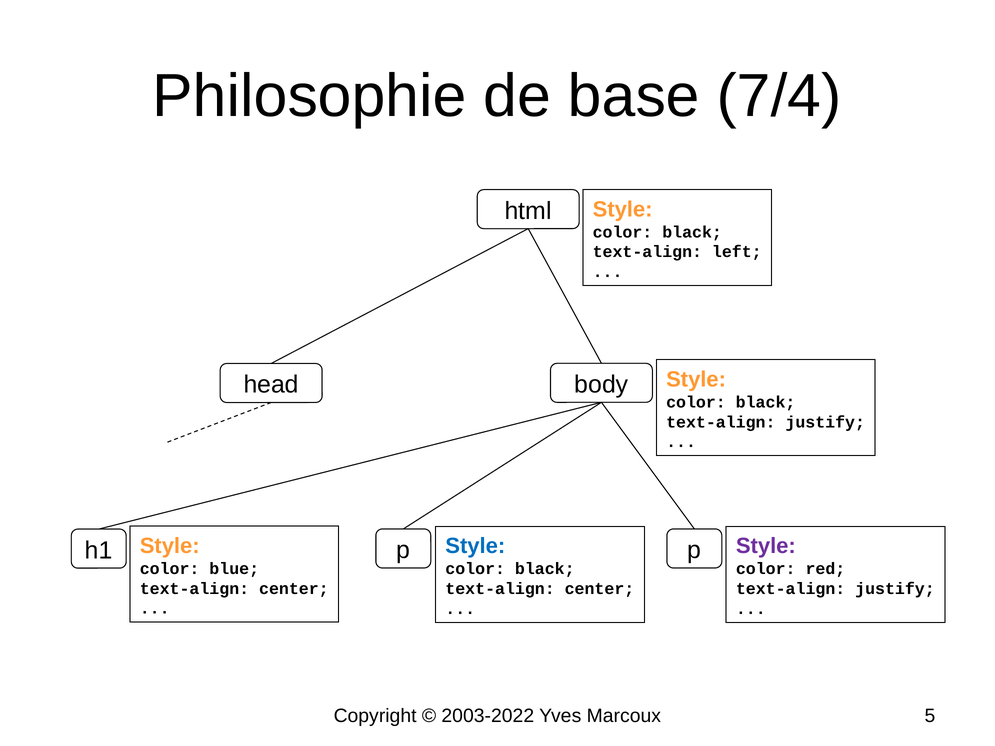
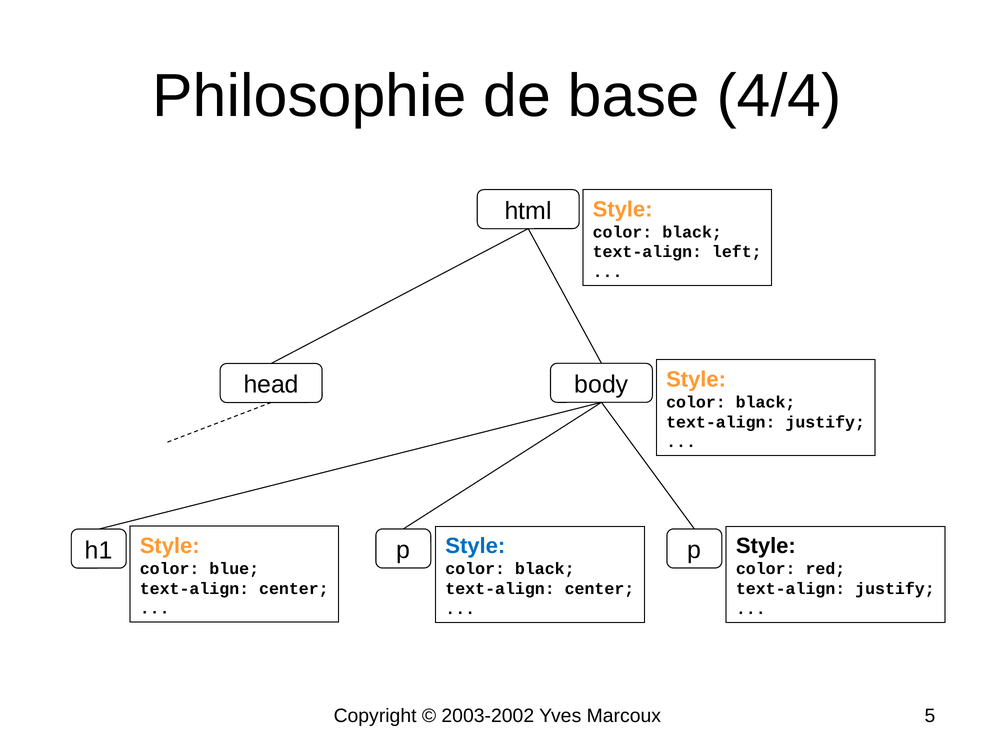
7/4: 7/4 -> 4/4 (779, 96)
Style colour: purple -> black (766, 546)
2003-2022: 2003-2022 -> 2003-2002 (488, 716)
